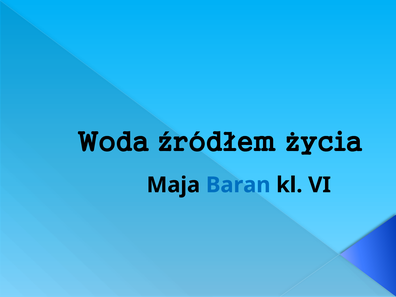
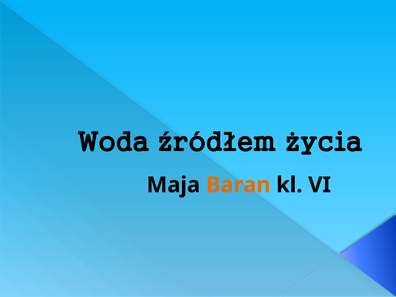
Baran colour: blue -> orange (238, 185)
